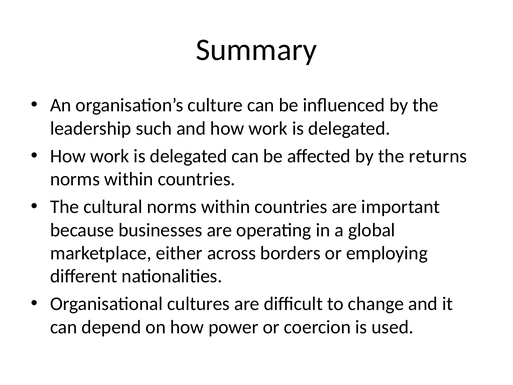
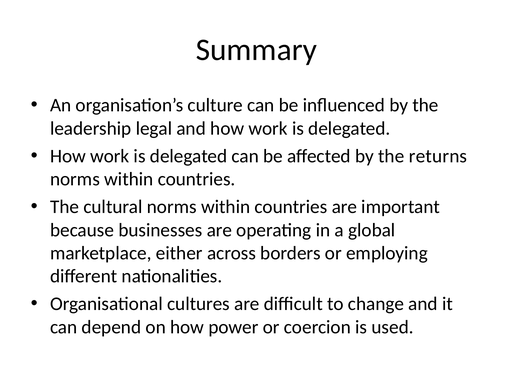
such: such -> legal (154, 128)
